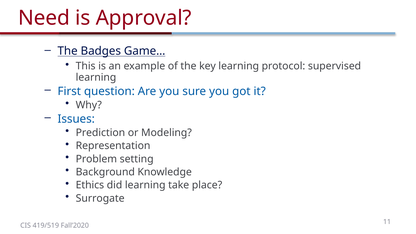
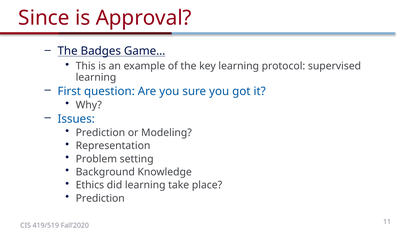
Need: Need -> Since (44, 18)
Surrogate: Surrogate -> Prediction (100, 198)
